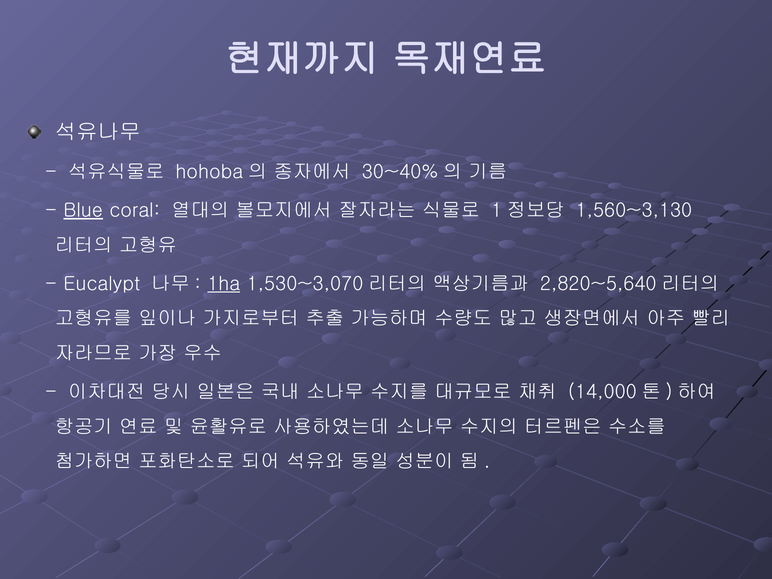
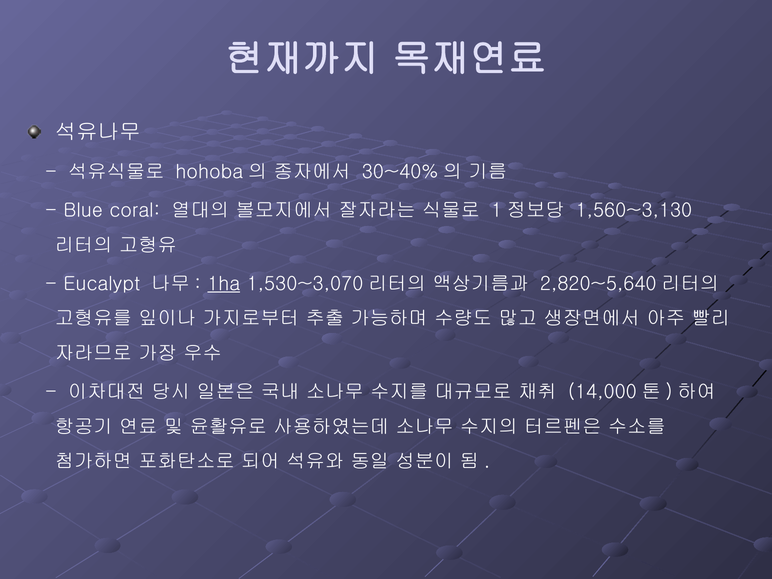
Blue underline: present -> none (83, 210)
